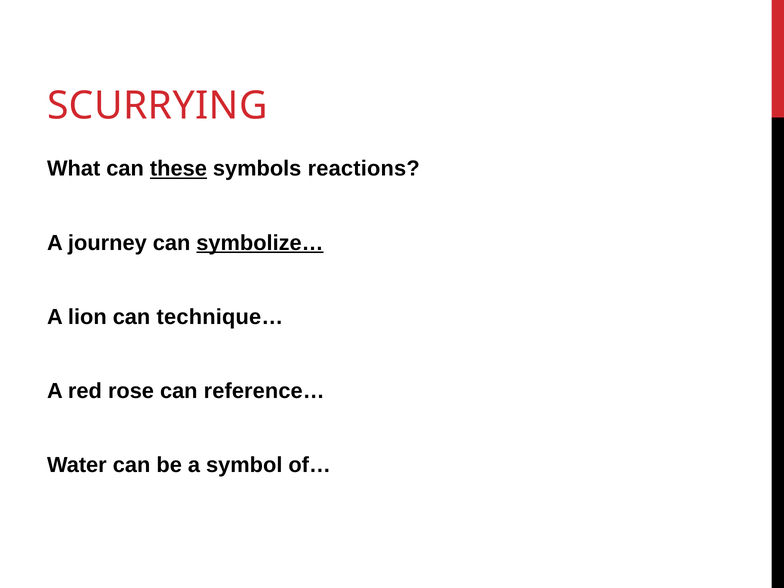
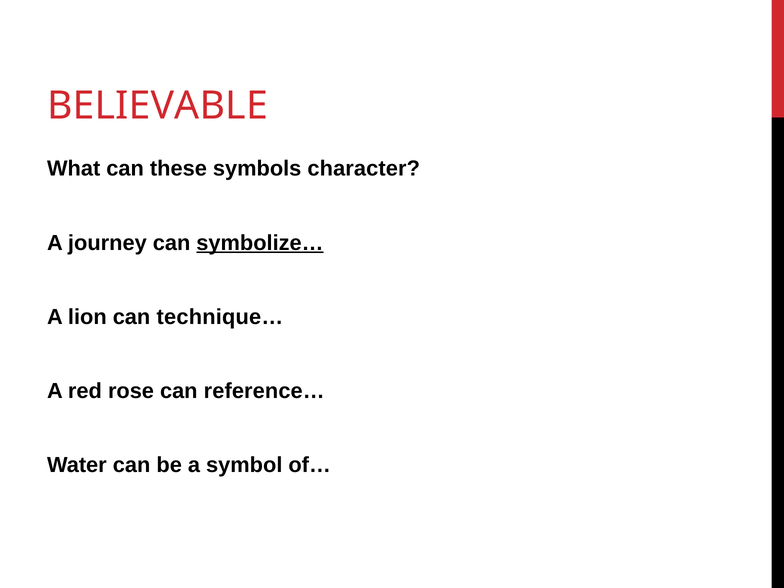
SCURRYING: SCURRYING -> BELIEVABLE (157, 106)
these underline: present -> none (178, 169)
reactions: reactions -> character (364, 169)
